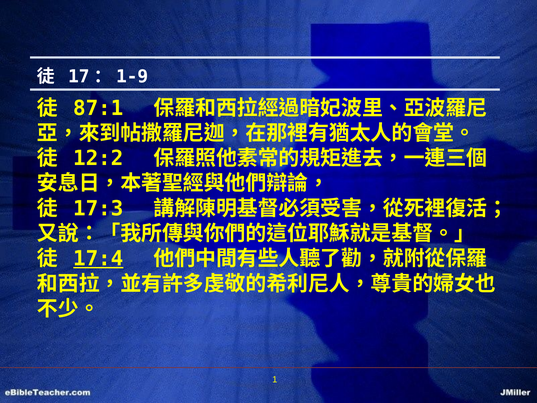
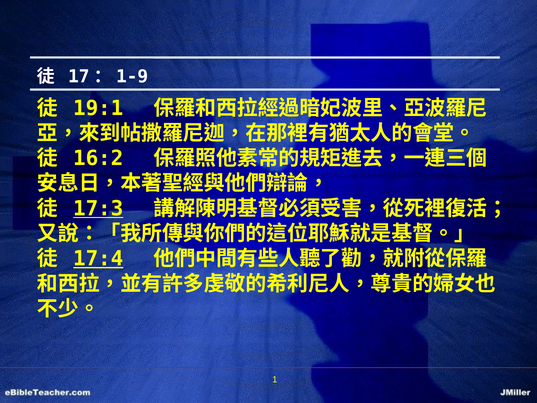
87:1: 87:1 -> 19:1 (98, 108)
12:2: 12:2 -> 16:2 (98, 158)
17:3 underline: none -> present (98, 208)
